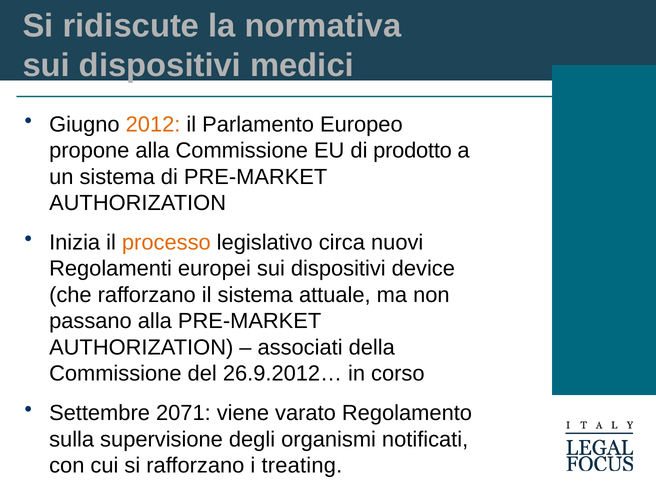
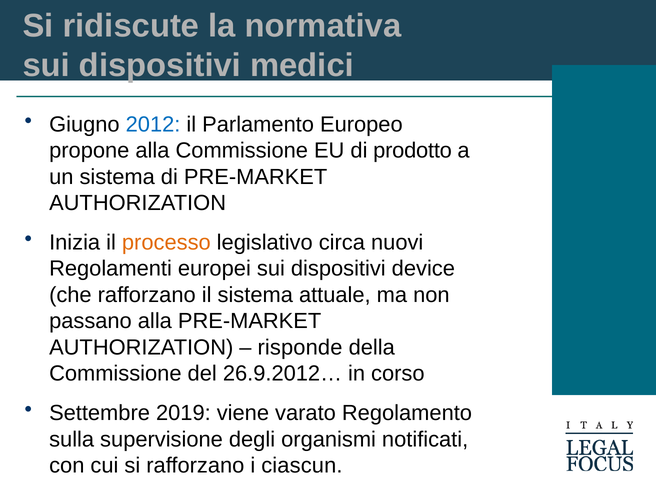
2012 colour: orange -> blue (153, 124)
associati: associati -> risponde (300, 347)
2071: 2071 -> 2019 (183, 413)
treating: treating -> ciascun (302, 466)
